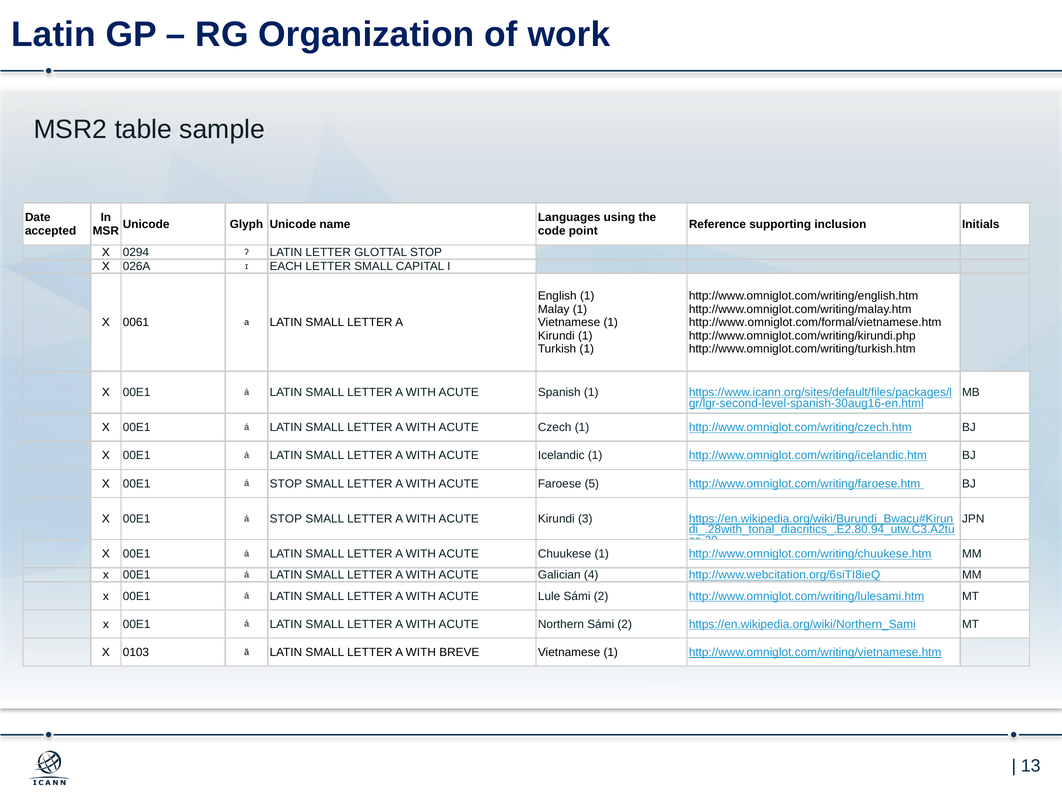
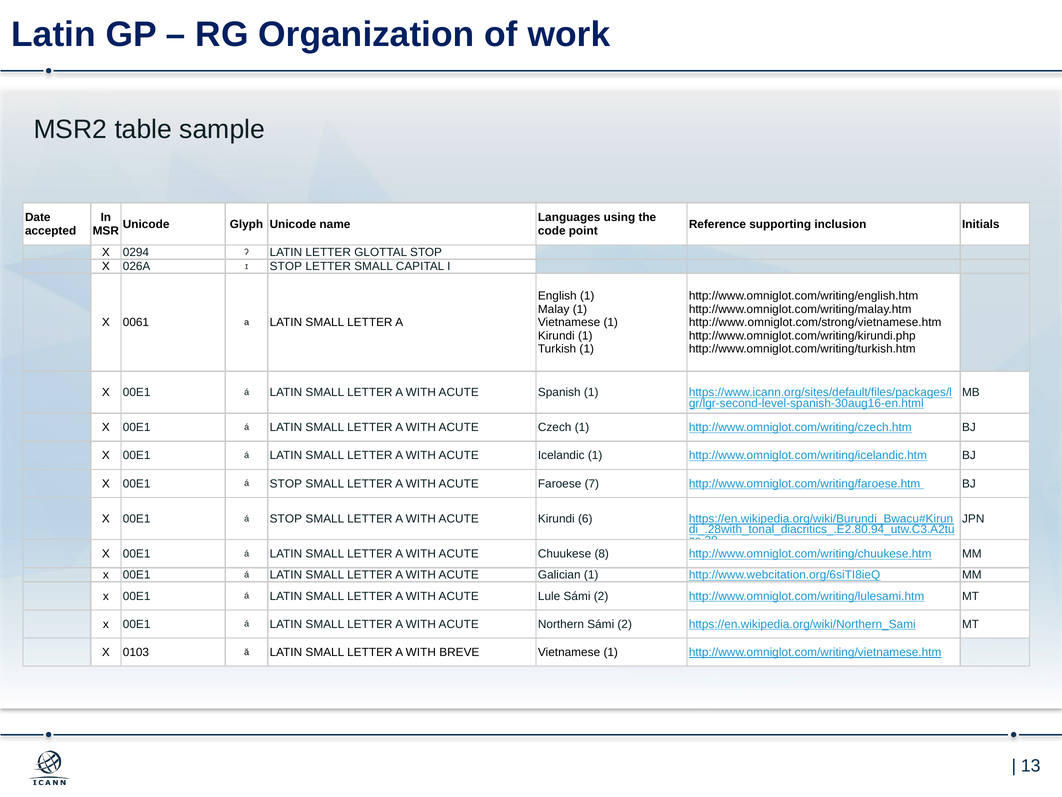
ɪ EACH: EACH -> STOP (286, 266)
http://www.omniglot.com/formal/vietnamese.htm: http://www.omniglot.com/formal/vietnamese.htm -> http://www.omniglot.com/strong/vietnamese.htm (815, 322)
5: 5 -> 7 (592, 483)
3: 3 -> 6 (585, 518)
Chuukese 1: 1 -> 8 (602, 554)
Galician 4: 4 -> 1 (591, 575)
